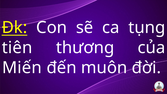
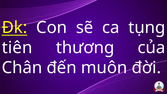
Miến: Miến -> Chân (22, 68)
